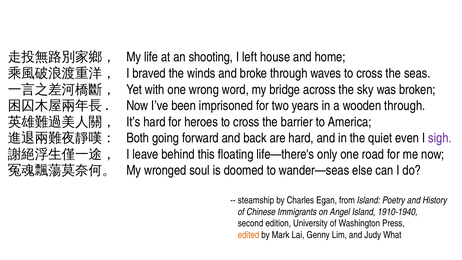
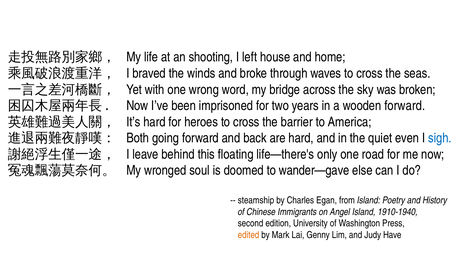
wooden through: through -> forward (405, 106)
sigh colour: purple -> blue (440, 138)
wander—seas: wander—seas -> wander—gave (314, 170)
What: What -> Have (392, 235)
